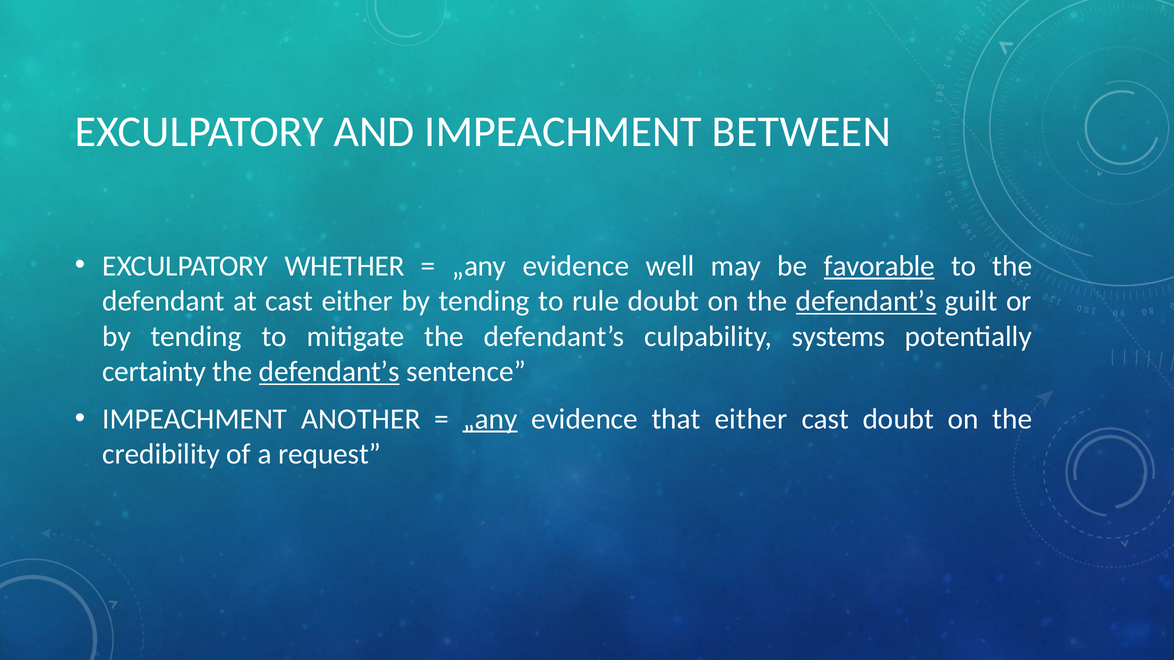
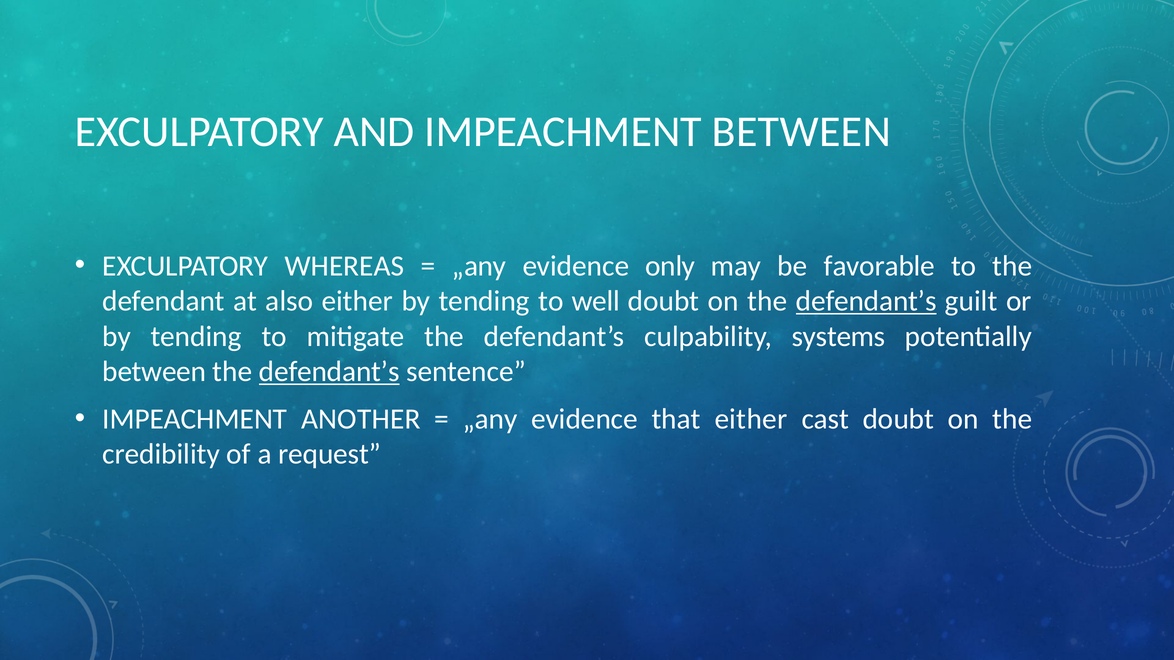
WHETHER: WHETHER -> WHEREAS (344, 266)
well: well -> only (670, 266)
favorable underline: present -> none (879, 266)
at cast: cast -> also (289, 301)
rule: rule -> well (596, 301)
certainty: certainty -> between (154, 372)
„any underline: present -> none (490, 419)
